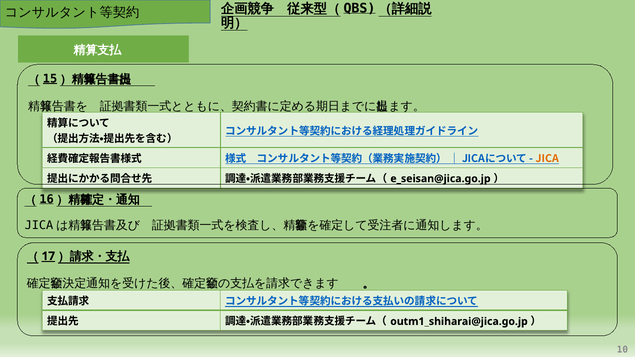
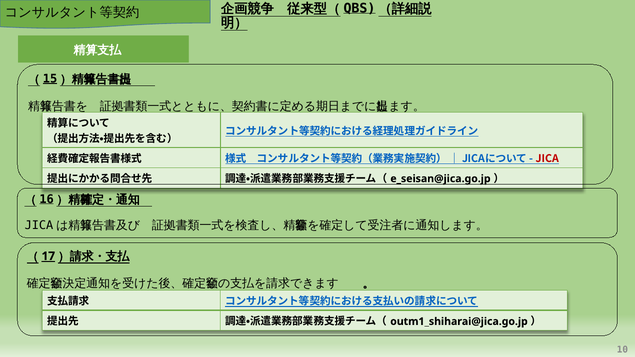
JICA colour: orange -> red (547, 159)
